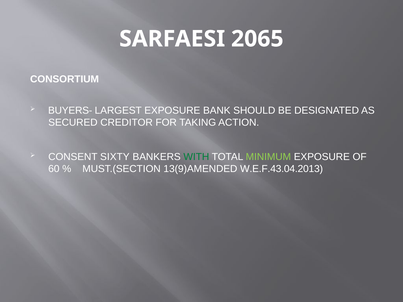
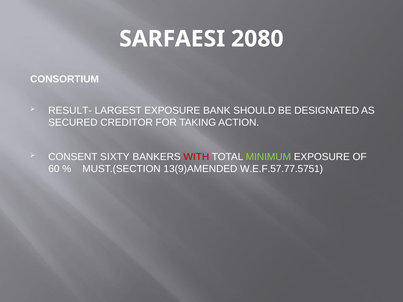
2065: 2065 -> 2080 (257, 39)
BUYERS-: BUYERS- -> RESULT- (70, 110)
WITH colour: green -> red (196, 157)
W.E.F.43.04.2013: W.E.F.43.04.2013 -> W.E.F.57.77.5751 (282, 169)
